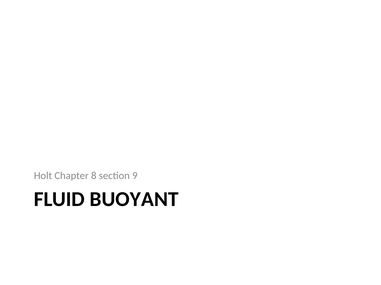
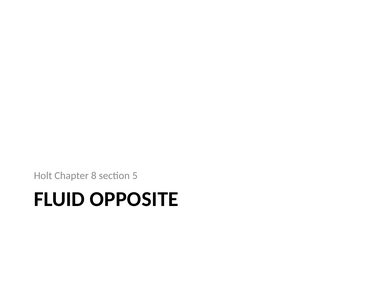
9: 9 -> 5 (135, 176)
BUOYANT: BUOYANT -> OPPOSITE (134, 200)
